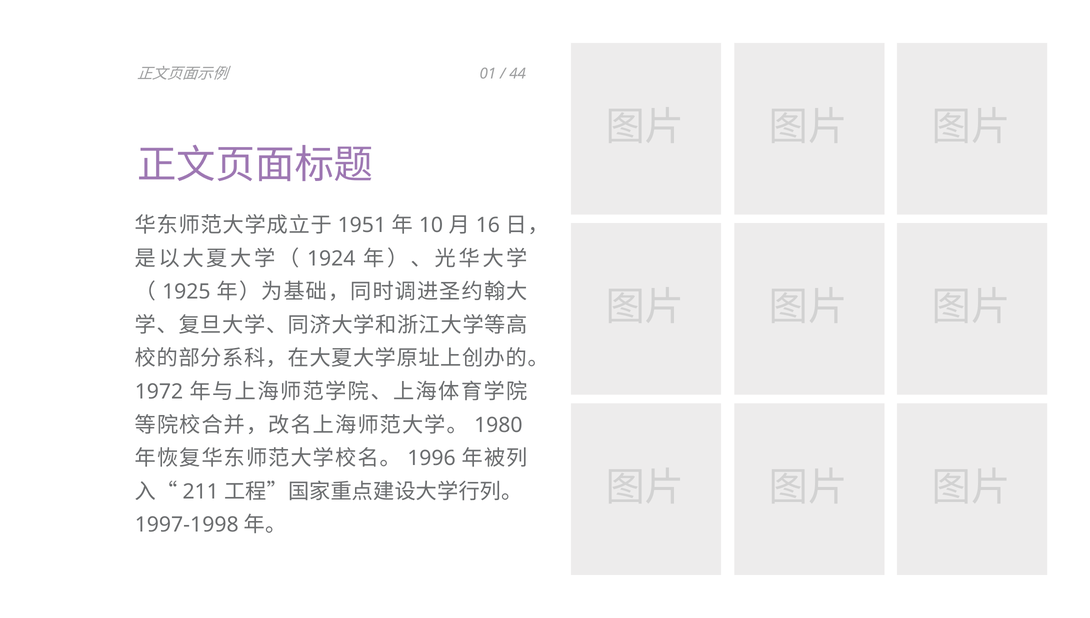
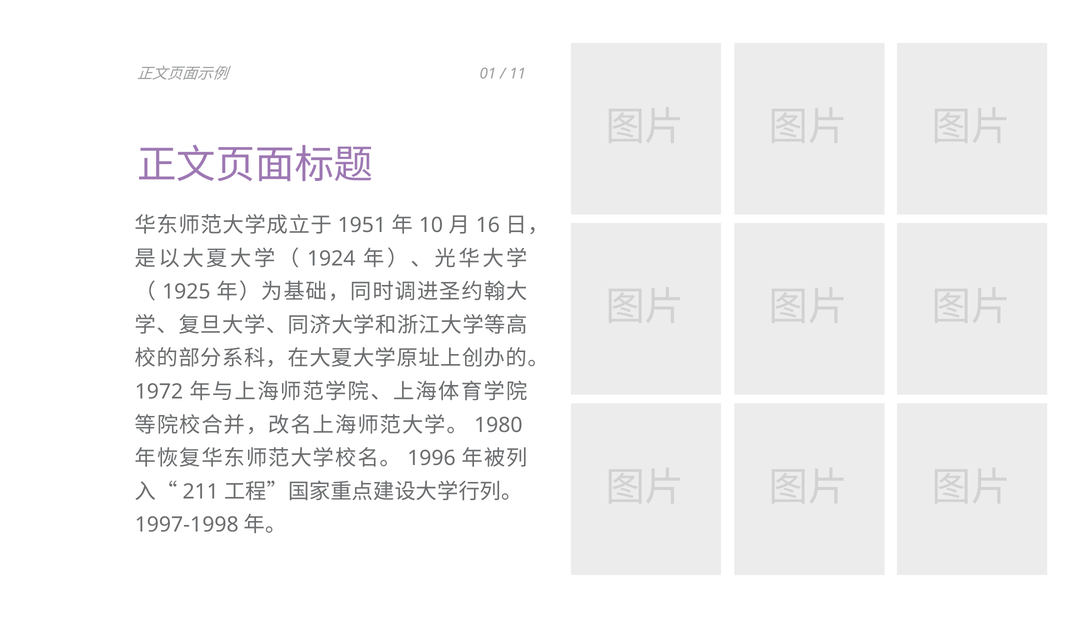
44: 44 -> 11 (518, 74)
